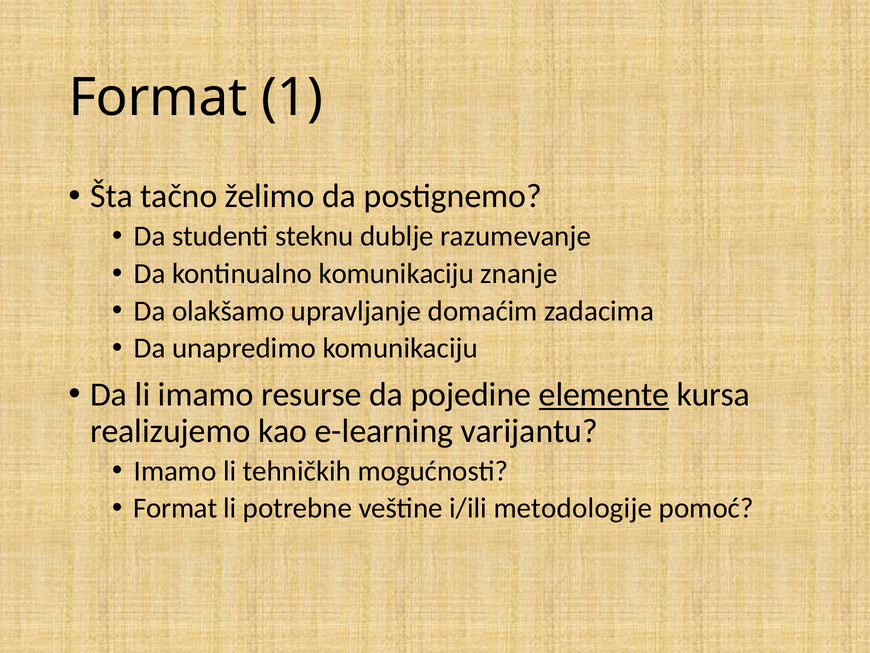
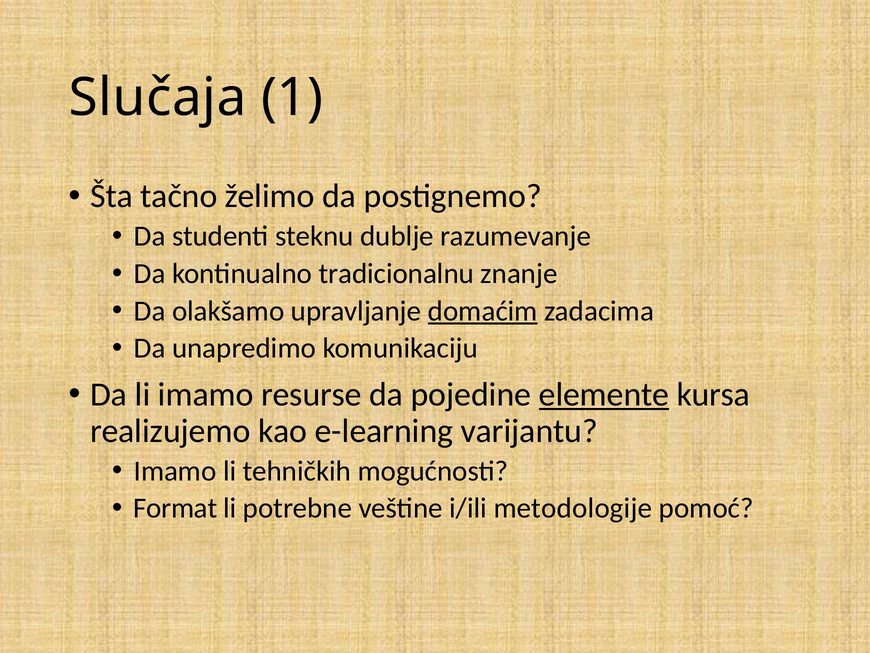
Format: Format -> Slučaja (158, 97)
kontinualno komunikaciju: komunikaciju -> tradicionalnu (396, 273)
domaćim underline: none -> present (483, 311)
